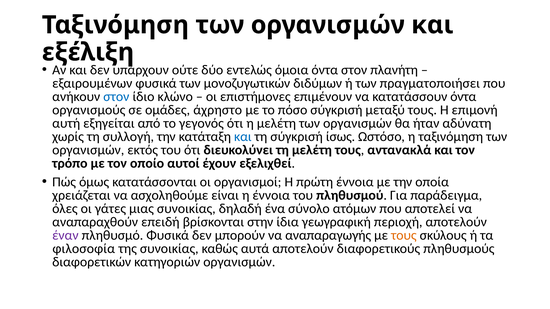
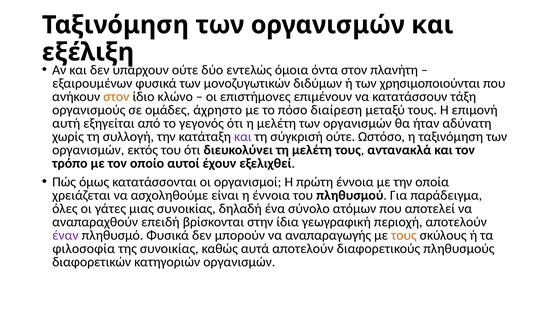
πραγματοποιήσει: πραγματοποιήσει -> χρησιμοποιούνται (430, 83)
στον colour: blue -> orange (116, 97)
κατατάσσουν όντα: όντα -> τάξη (463, 97)
πόσο σύγκρισή: σύγκρισή -> διαίρεση (336, 110)
και colour: blue -> purple (243, 137)
σύγκρισή ίσως: ίσως -> ούτε (341, 137)
